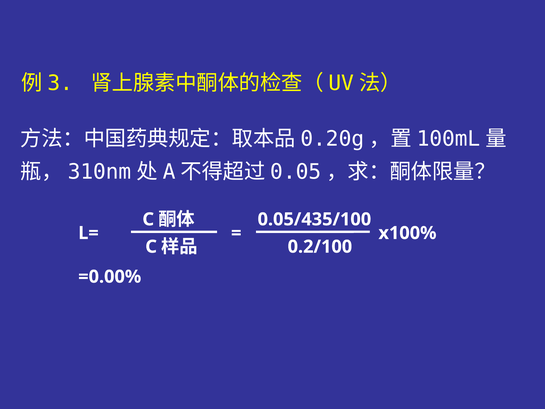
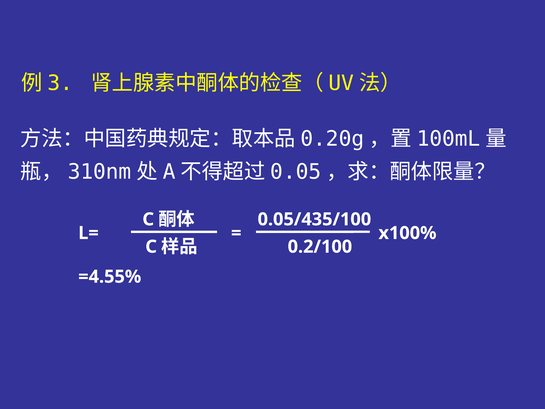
=0.00%: =0.00% -> =4.55% (110, 277)
